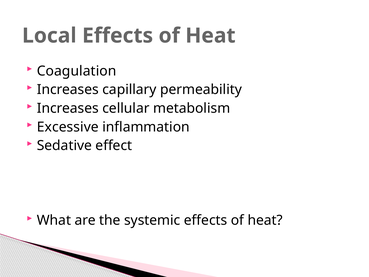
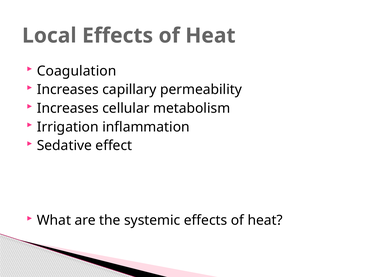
Excessive: Excessive -> Irrigation (68, 127)
